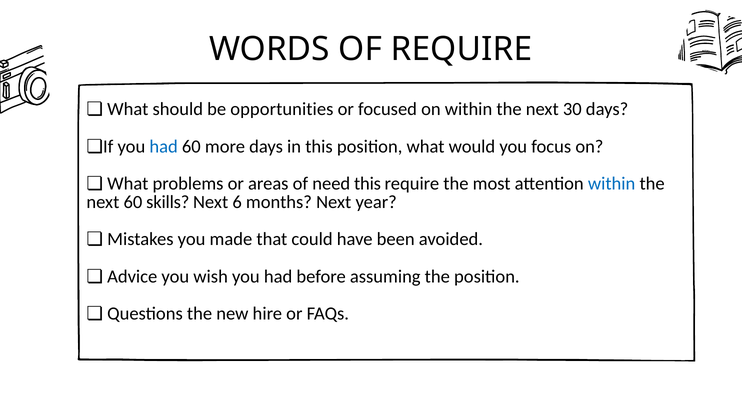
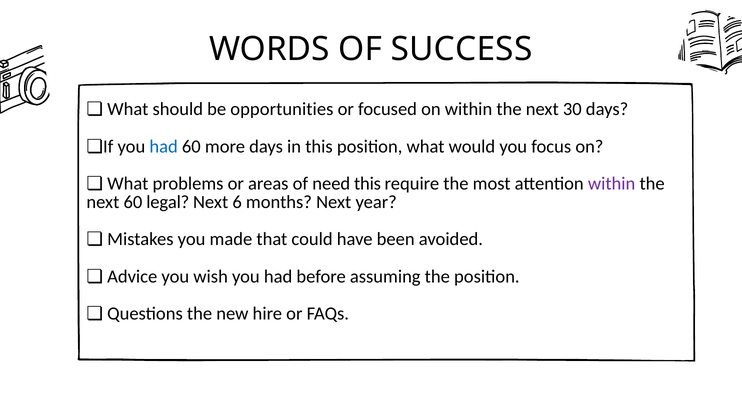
OF REQUIRE: REQUIRE -> SUCCESS (462, 49)
within colour: blue -> purple (612, 183)
skills: skills -> legal (168, 202)
